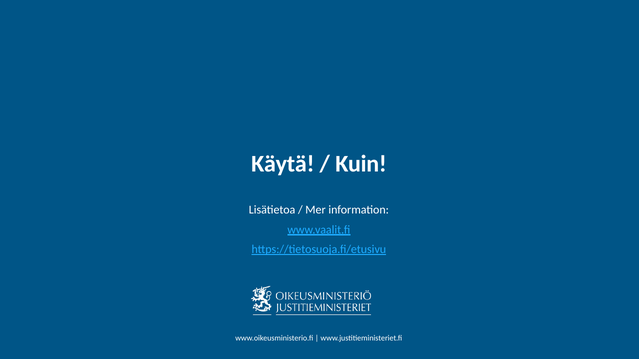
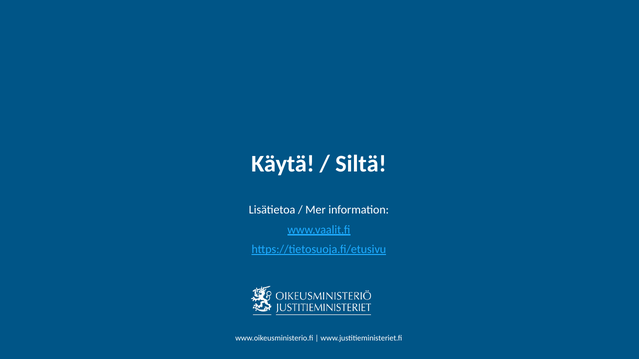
Kuin: Kuin -> Siltä (361, 164)
